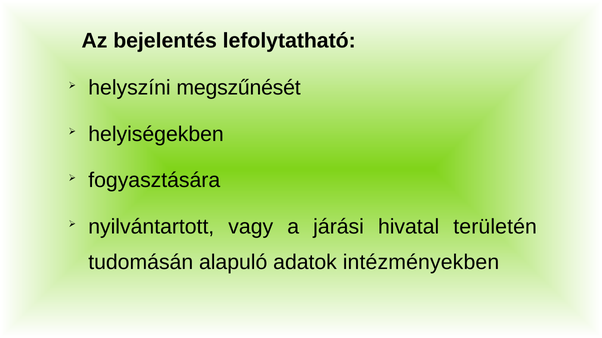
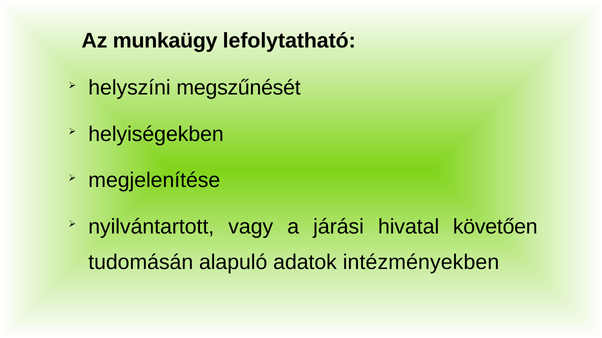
bejelentés: bejelentés -> munkaügy (165, 41)
fogyasztására: fogyasztására -> megjelenítése (154, 181)
területén: területén -> követően (495, 227)
